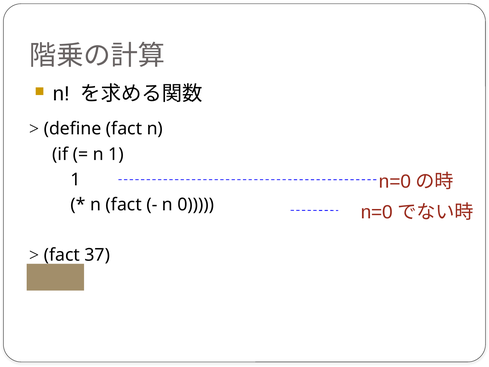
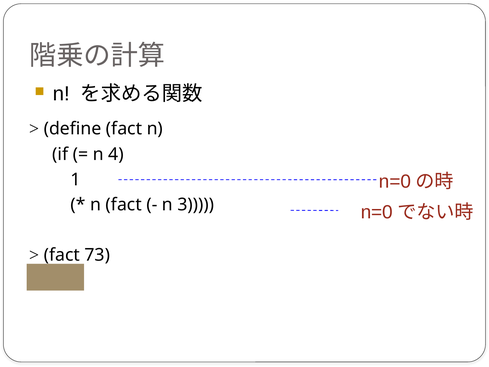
n 1: 1 -> 4 (116, 154)
0: 0 -> 3 (196, 205)
37: 37 -> 73 (97, 255)
